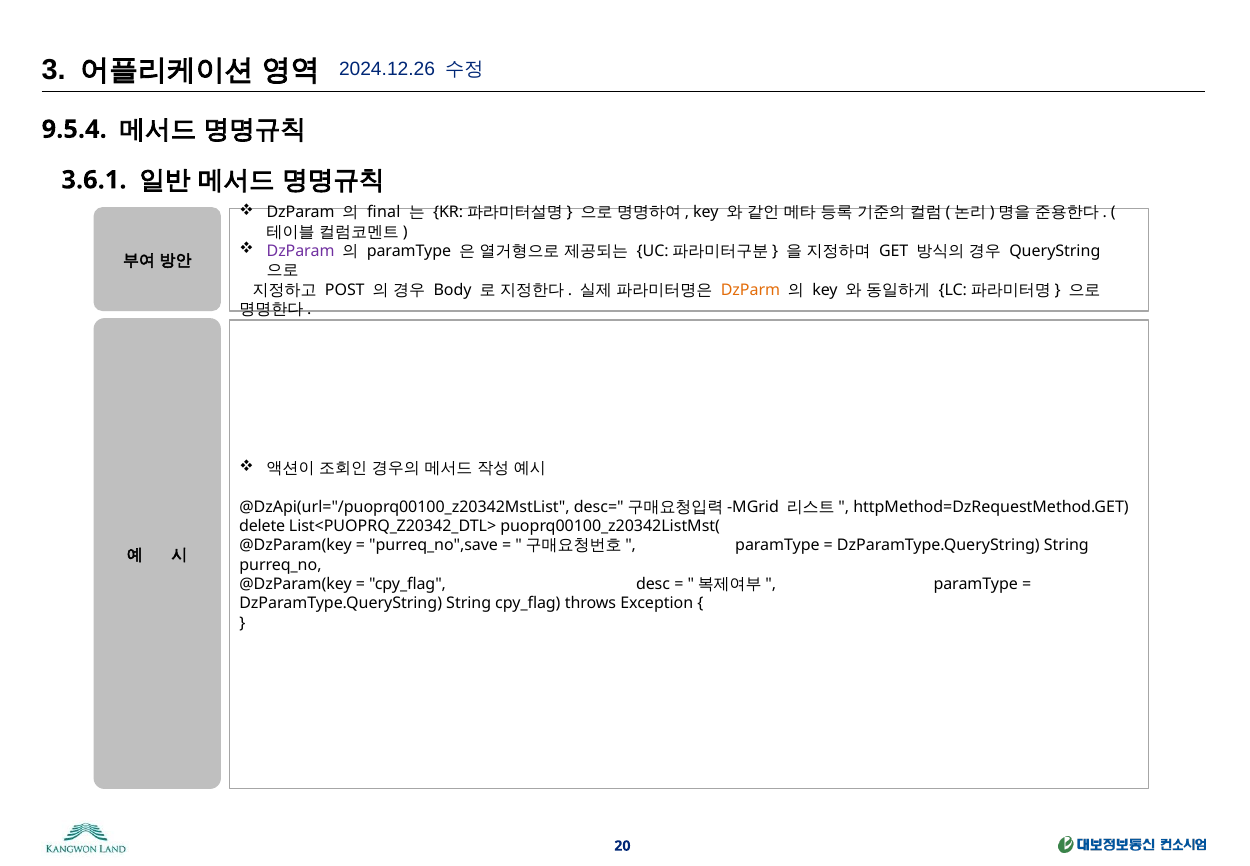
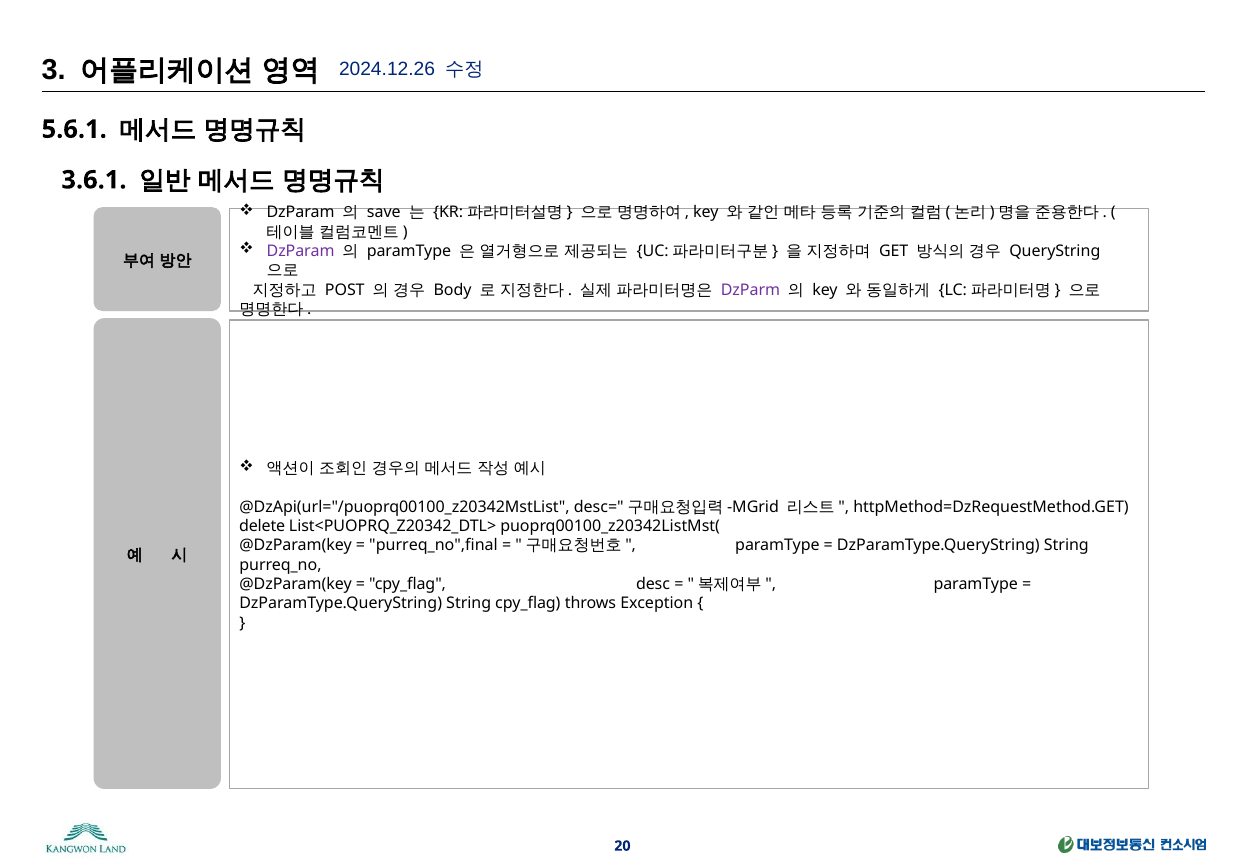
9.5.4: 9.5.4 -> 5.6.1 (74, 129)
final: final -> save (384, 212)
DzParm colour: orange -> purple (750, 290)
purreq_no",save: purreq_no",save -> purreq_no",final (434, 545)
